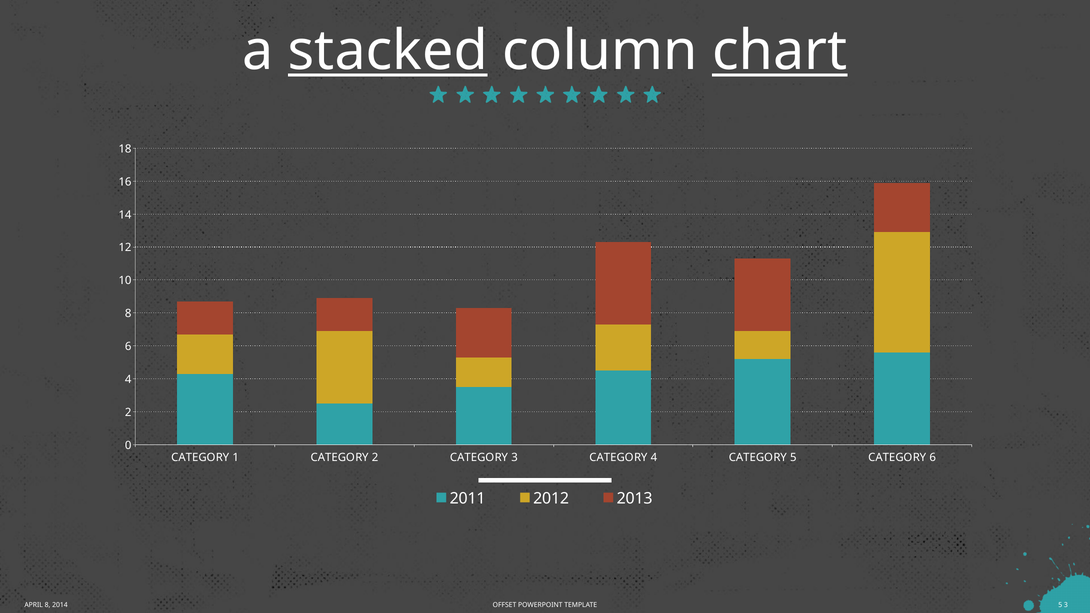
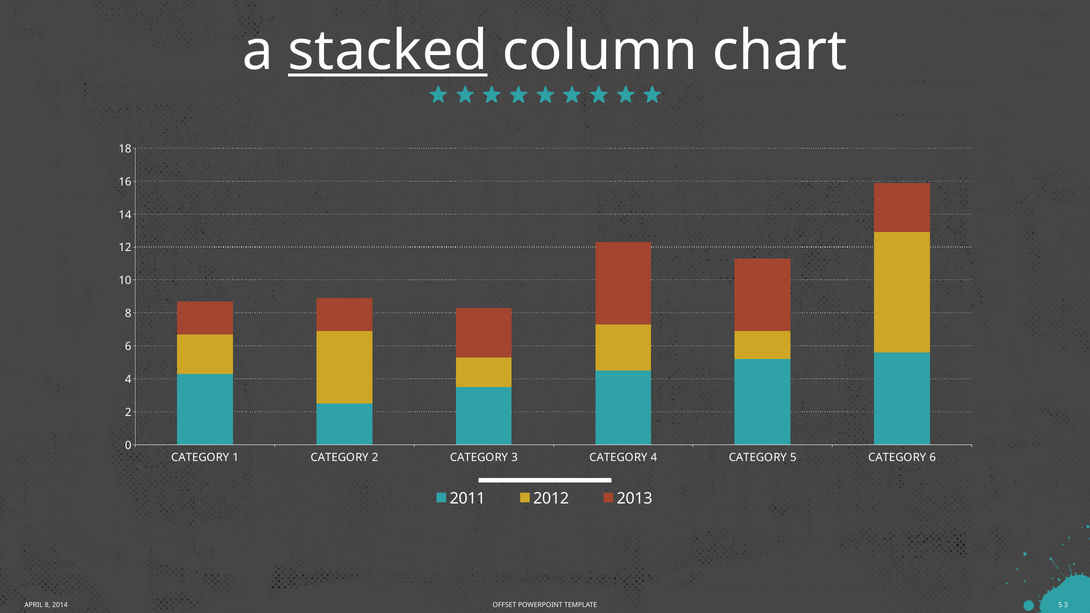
chart underline: present -> none (780, 51)
